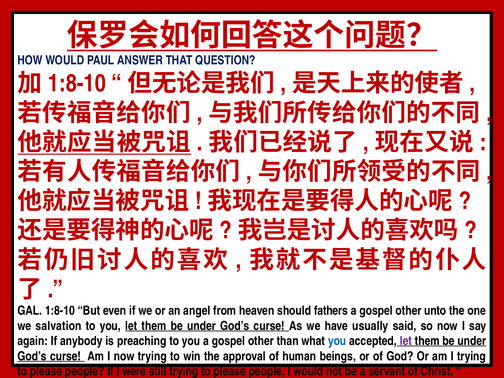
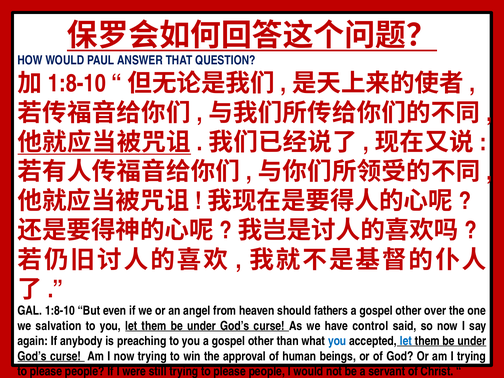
unto: unto -> over (435, 311)
usually: usually -> control (370, 326)
let colour: purple -> blue (406, 341)
